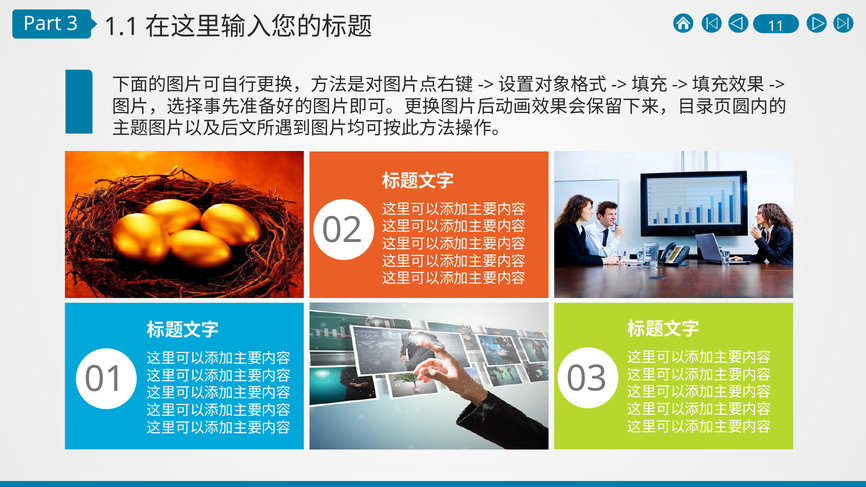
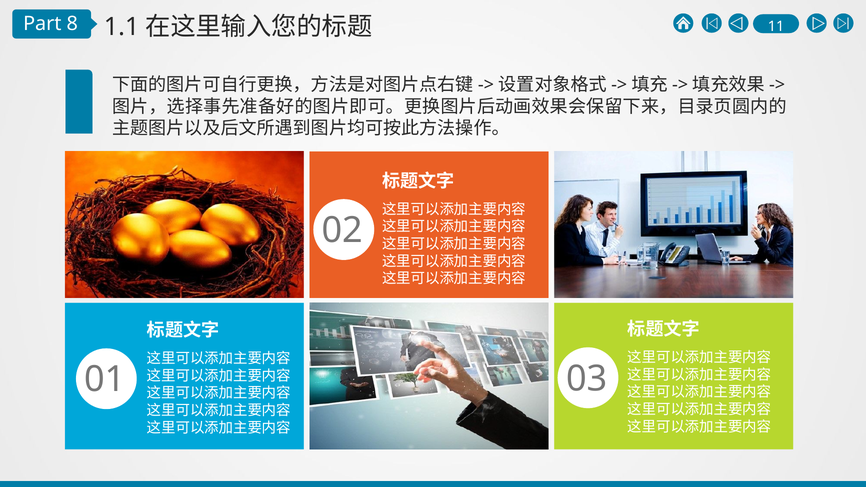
3: 3 -> 8 (72, 24)
